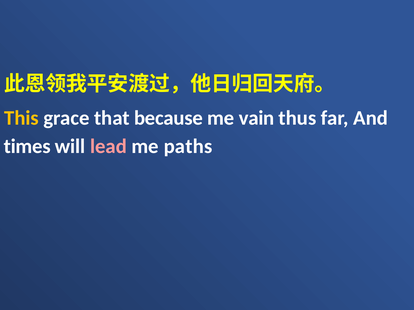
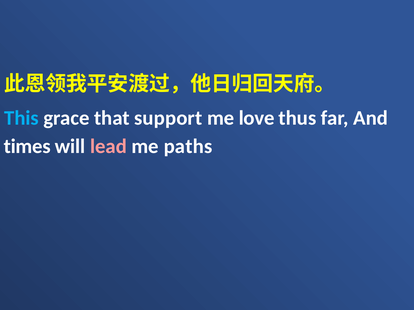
This colour: yellow -> light blue (21, 118)
because: because -> support (168, 118)
vain: vain -> love (257, 118)
